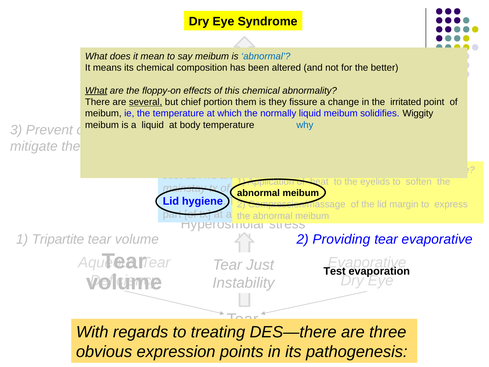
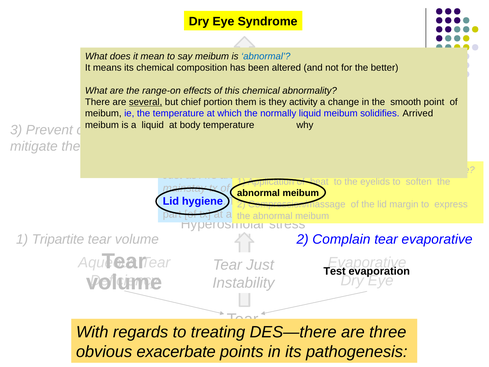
What underline: present -> none (96, 91)
floppy-on: floppy-on -> range-on (161, 91)
fissure: fissure -> activity (303, 102)
irritated: irritated -> smooth (406, 102)
Wiggity: Wiggity -> Arrived (418, 113)
why colour: blue -> black (305, 125)
Providing: Providing -> Complain (341, 239)
expression: expression -> exacerbate (176, 351)
